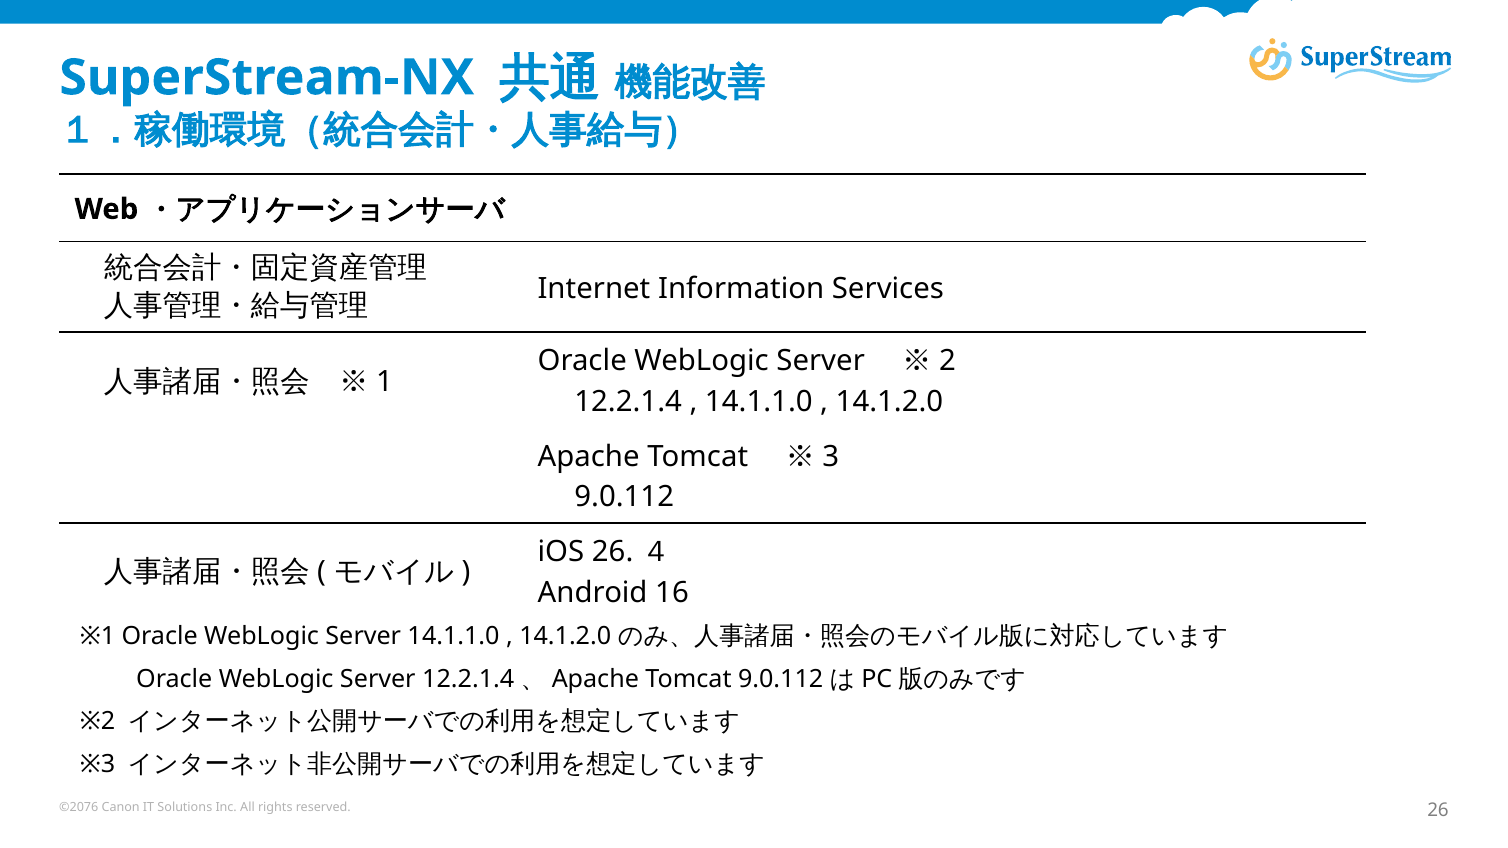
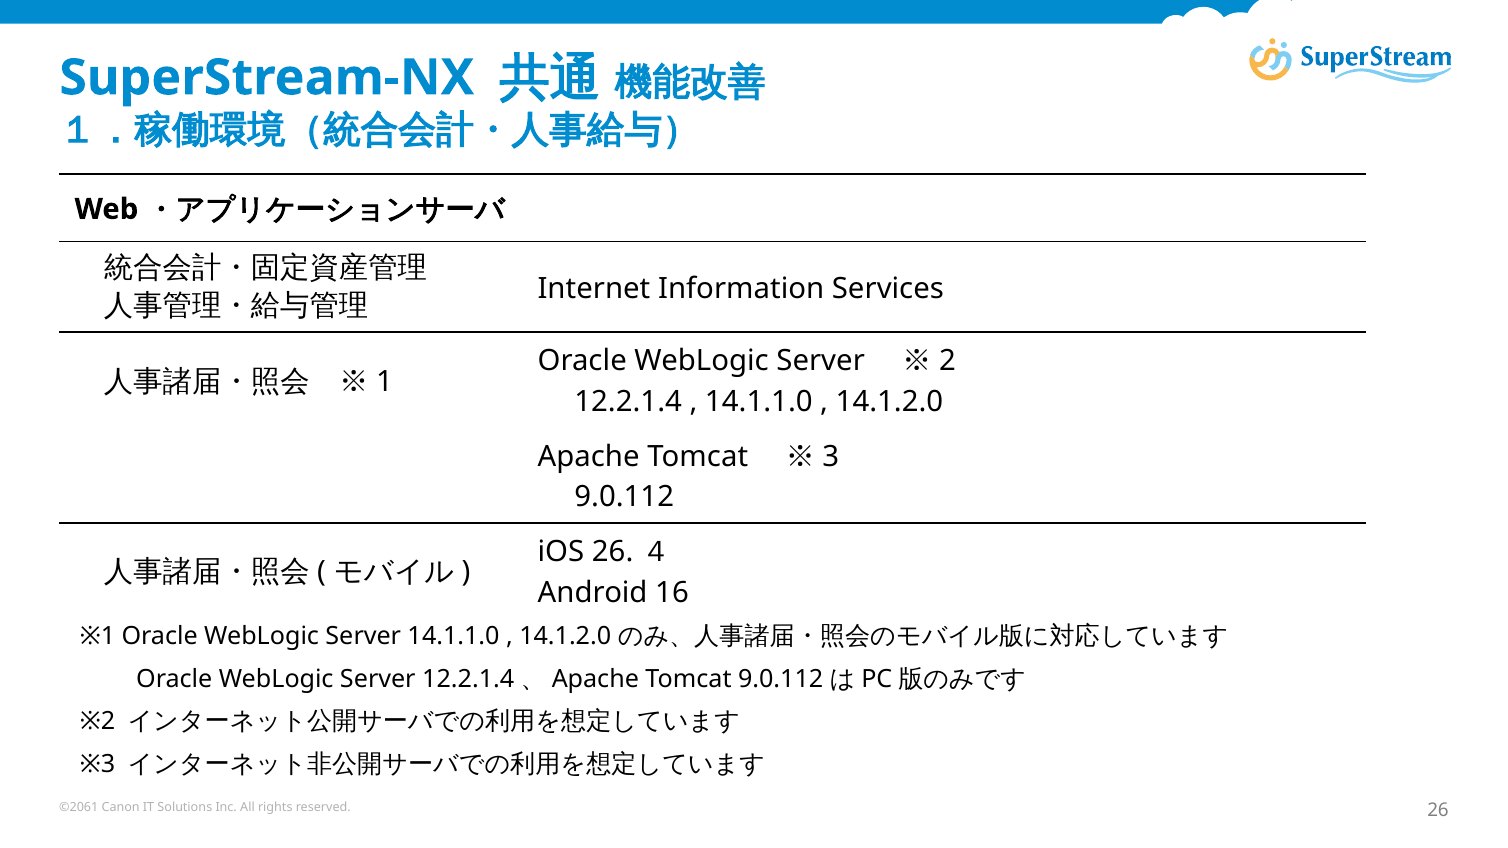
©2076: ©2076 -> ©2061 (79, 808)
